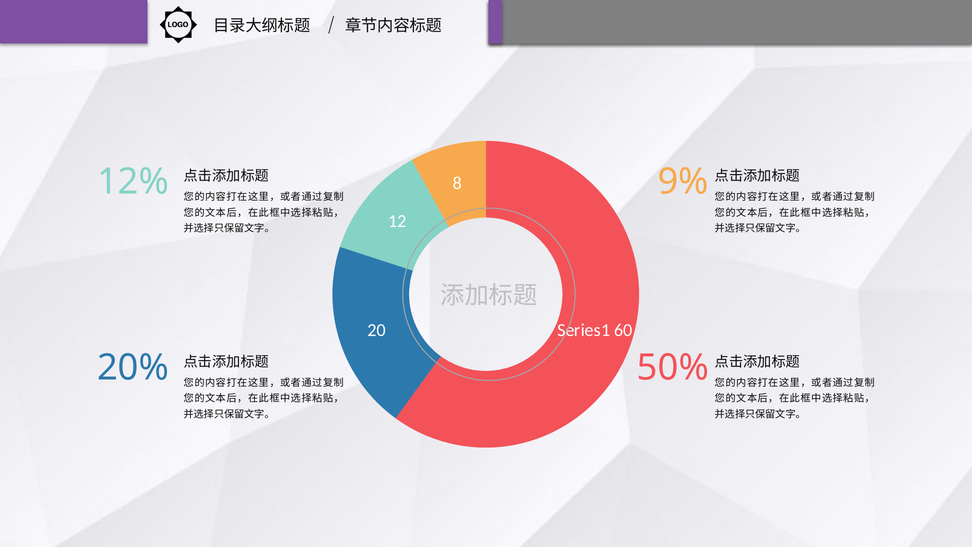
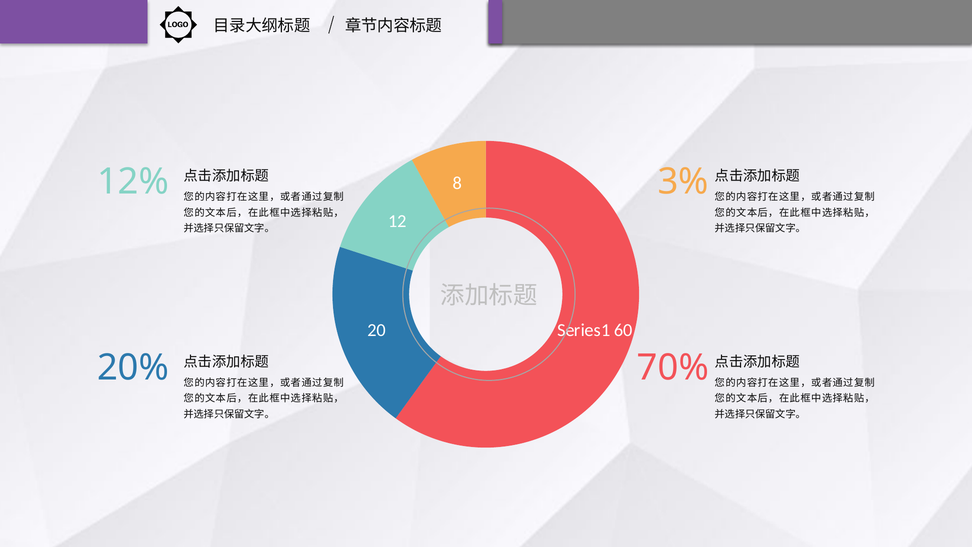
9%: 9% -> 3% (683, 182)
50%: 50% -> 70% (673, 368)
